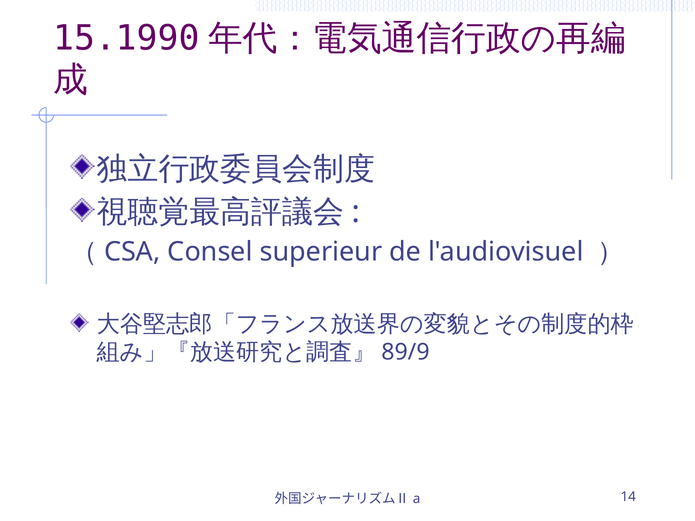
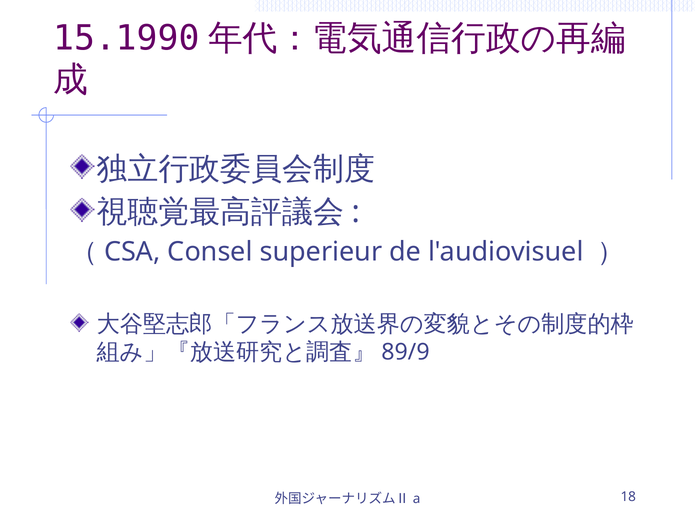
14: 14 -> 18 (628, 497)
